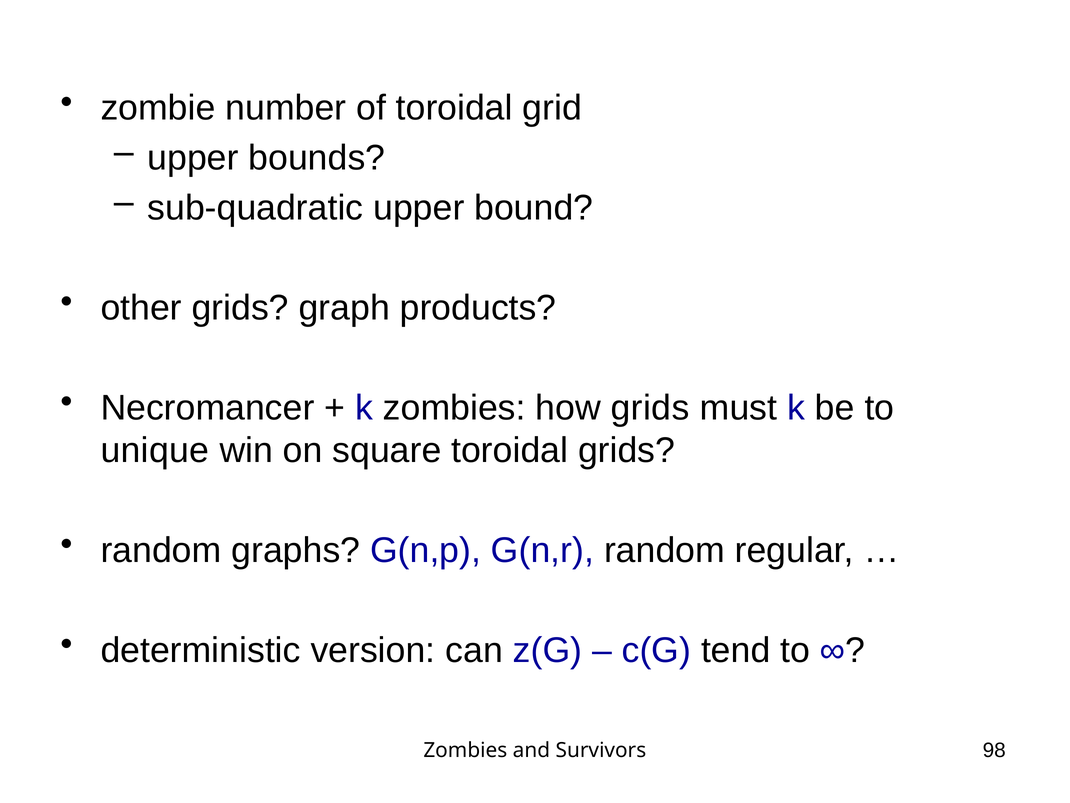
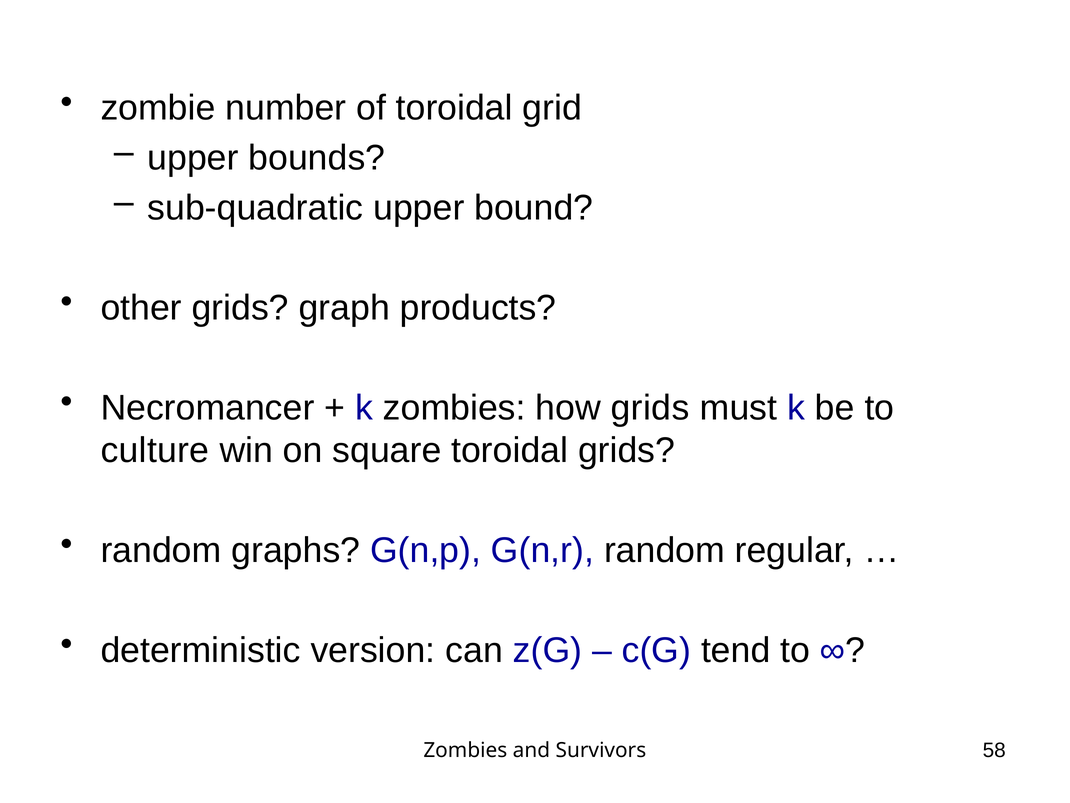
unique: unique -> culture (155, 450)
98: 98 -> 58 (994, 750)
